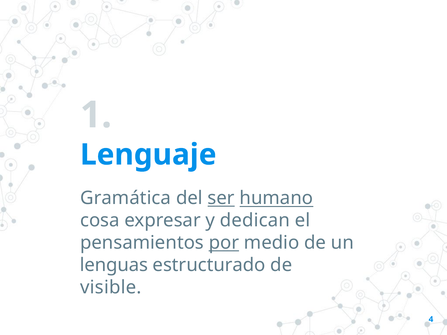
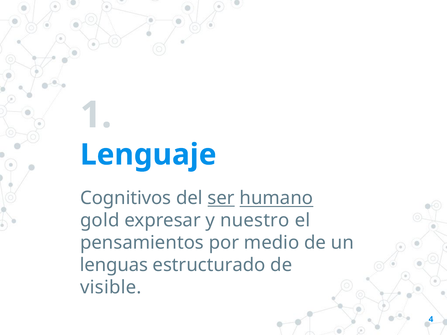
Gramática: Gramática -> Cognitivos (126, 198)
cosa: cosa -> gold (100, 221)
dedican: dedican -> nuestro (255, 221)
por underline: present -> none (224, 243)
